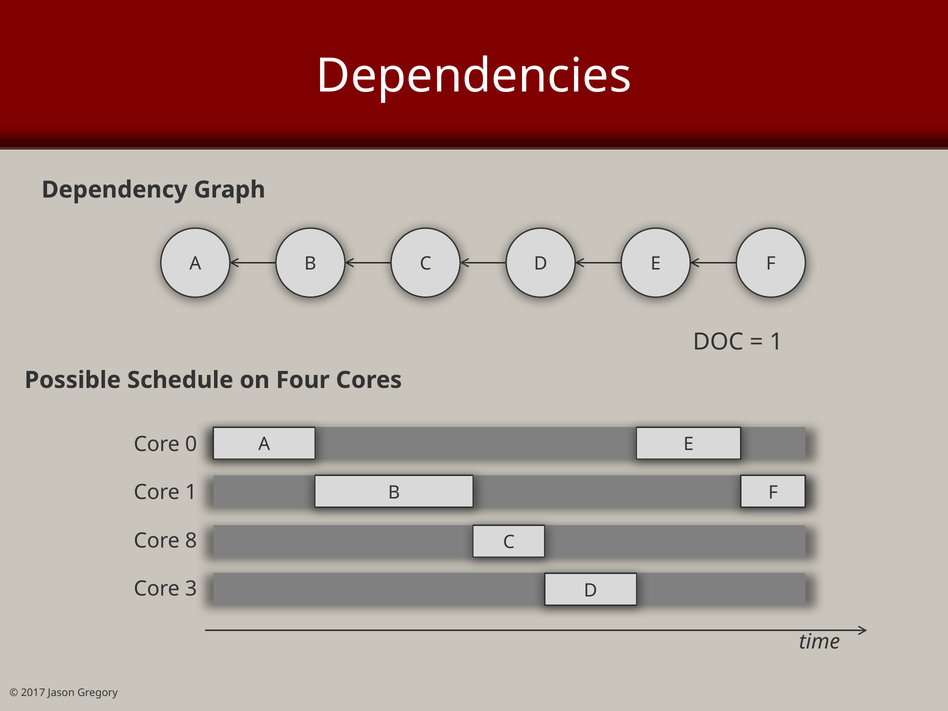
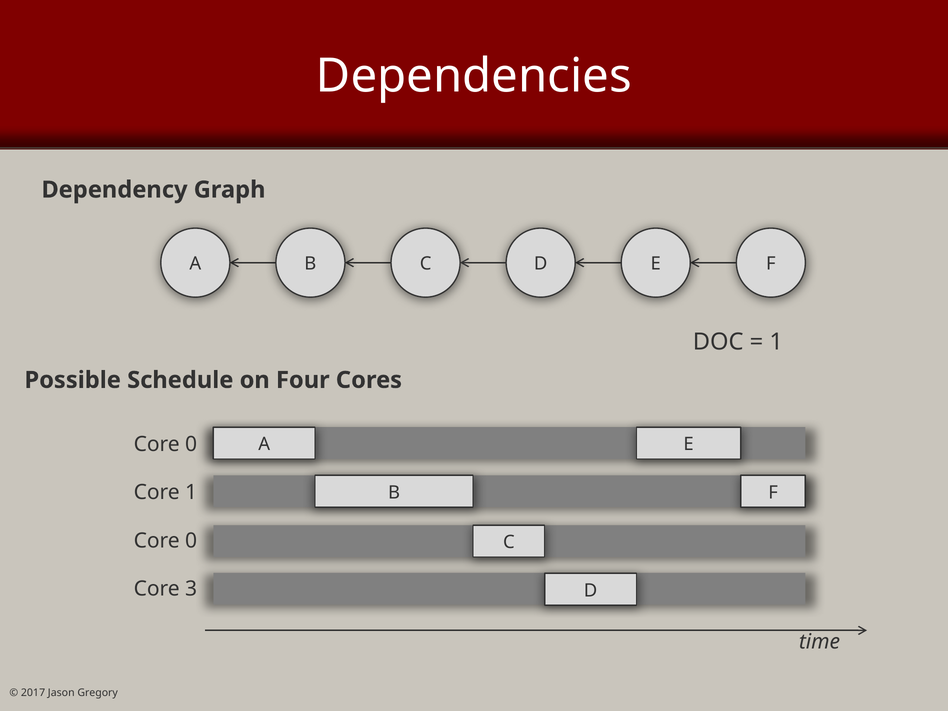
8: 8 -> 0 (191, 541)
